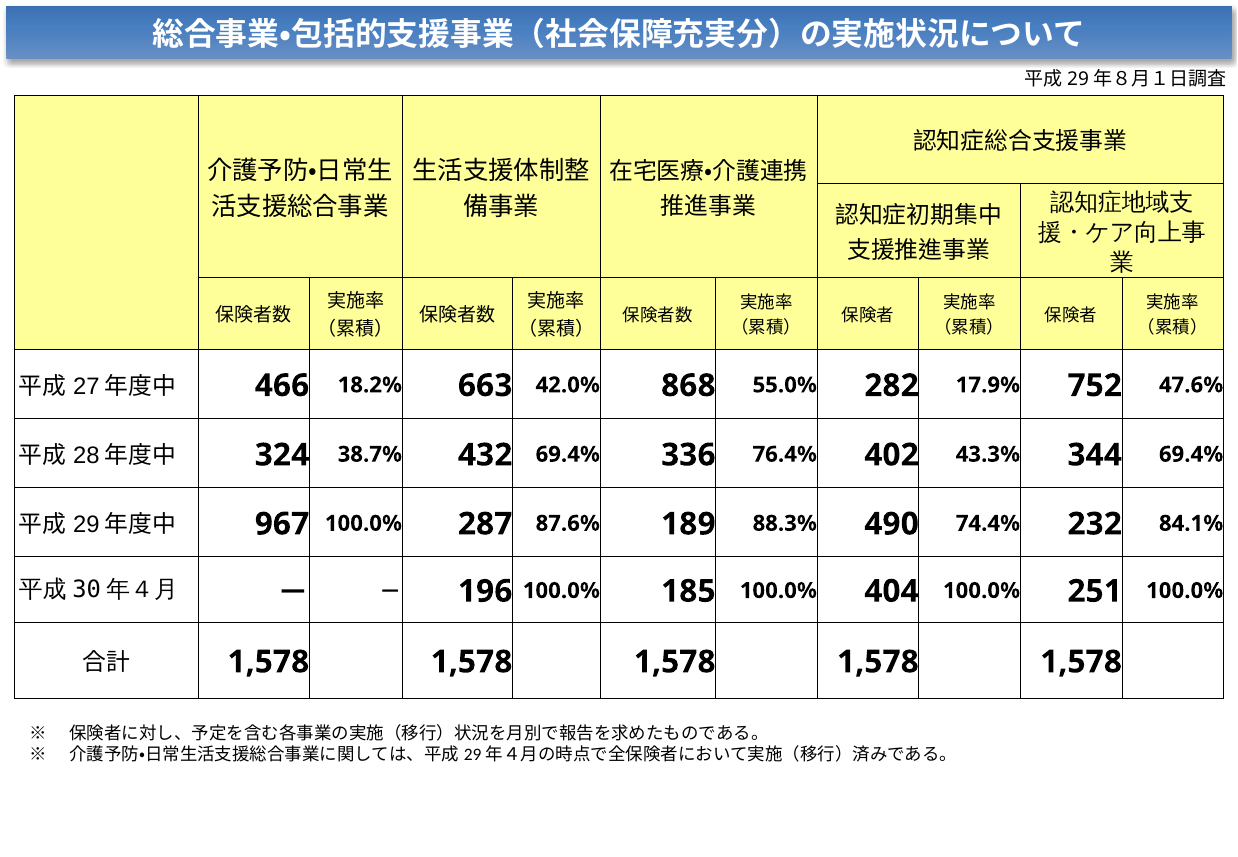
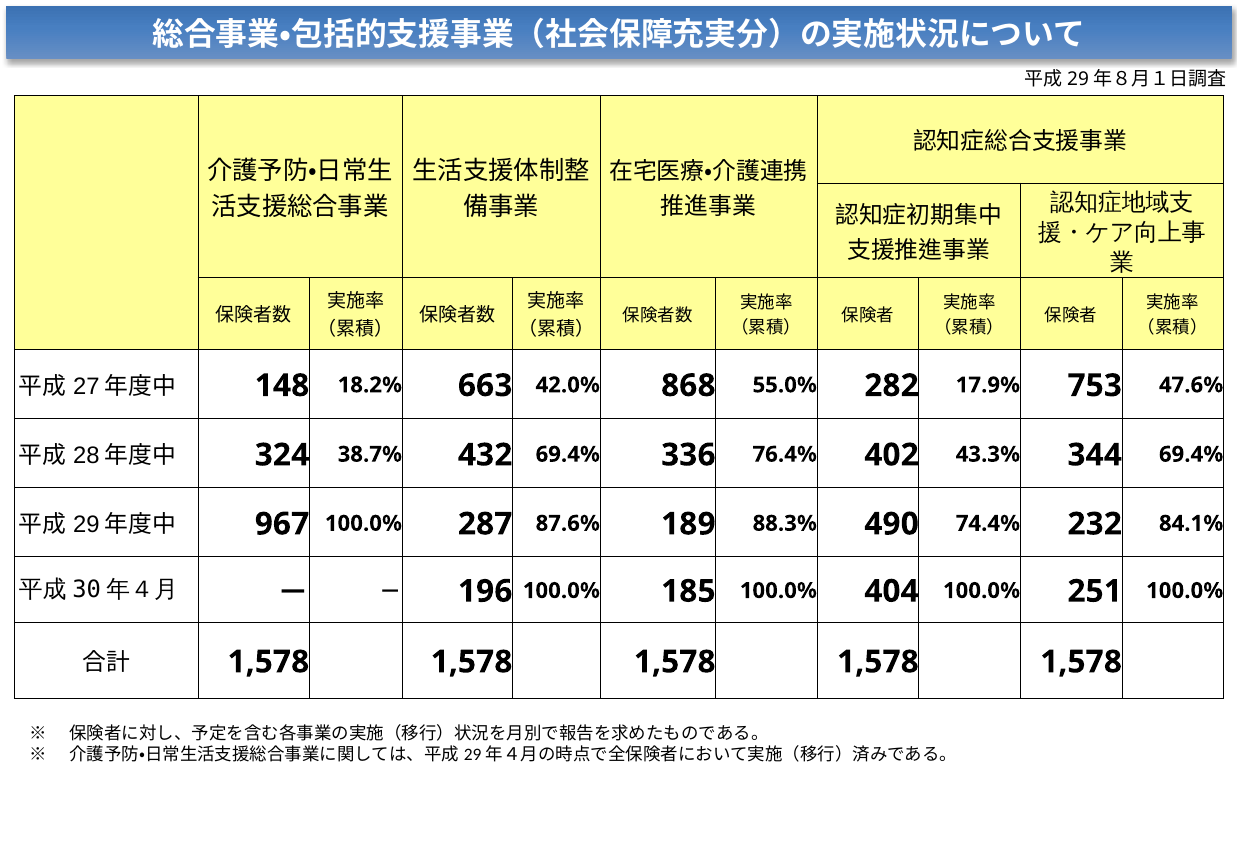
466: 466 -> 148 (282, 386)
752: 752 -> 753 (1095, 386)
